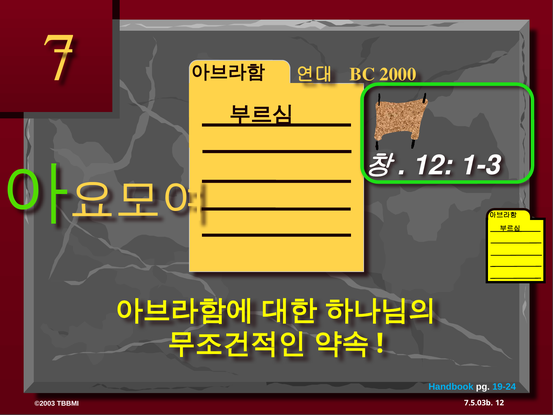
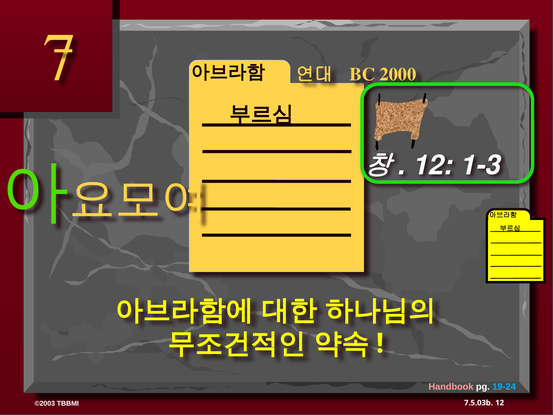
Handbook colour: light blue -> pink (451, 386)
